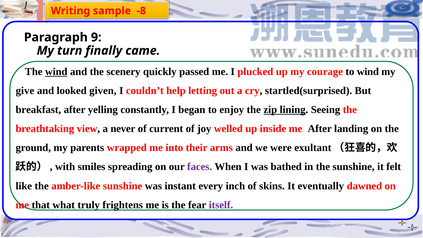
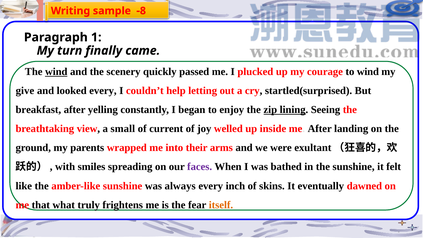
9: 9 -> 1 (96, 37)
looked given: given -> every (103, 91)
never: never -> small (123, 129)
instant: instant -> always (180, 186)
itself colour: purple -> orange (221, 205)
